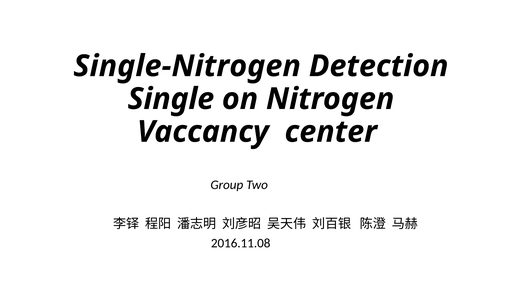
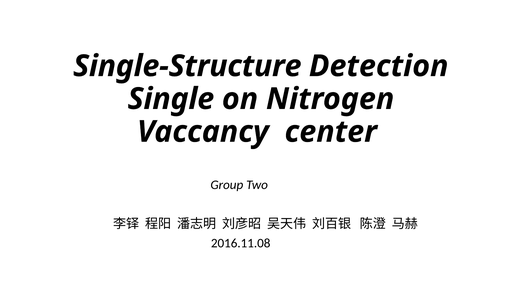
Single-Nitrogen: Single-Nitrogen -> Single-Structure (187, 66)
